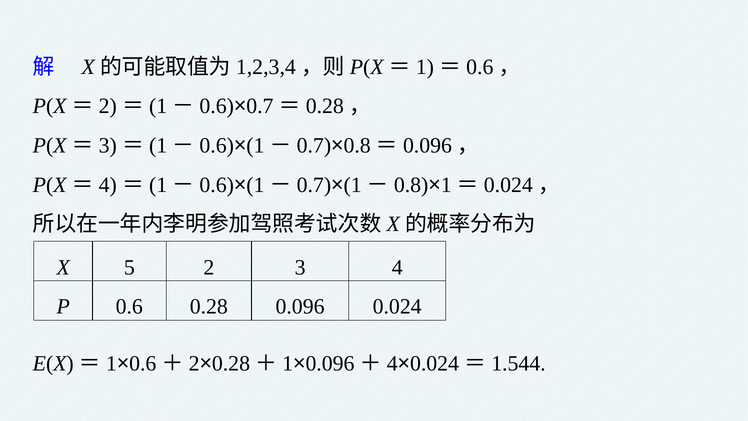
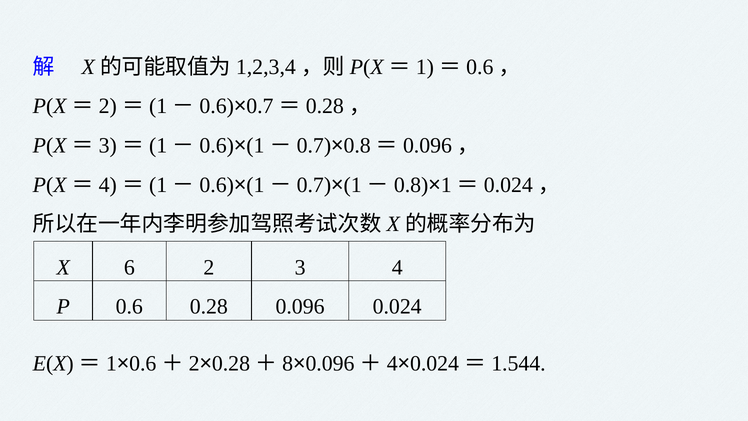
5: 5 -> 6 (129, 267)
1: 1 -> 8 (288, 364)
